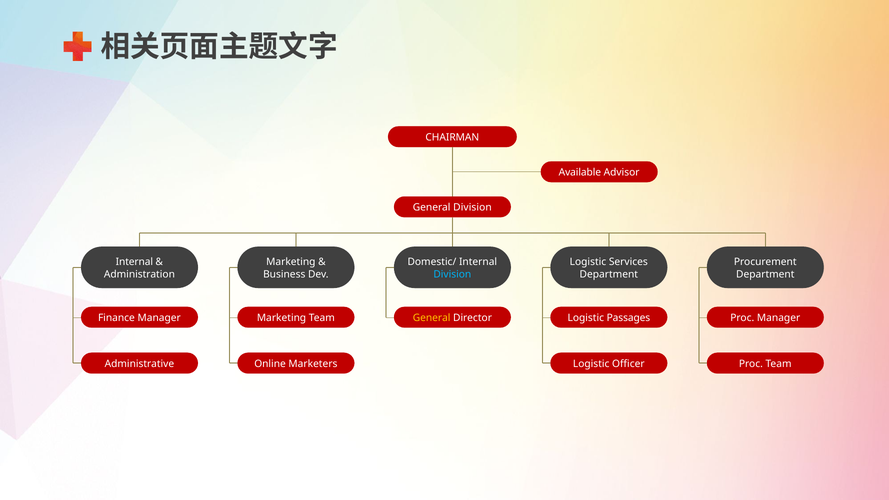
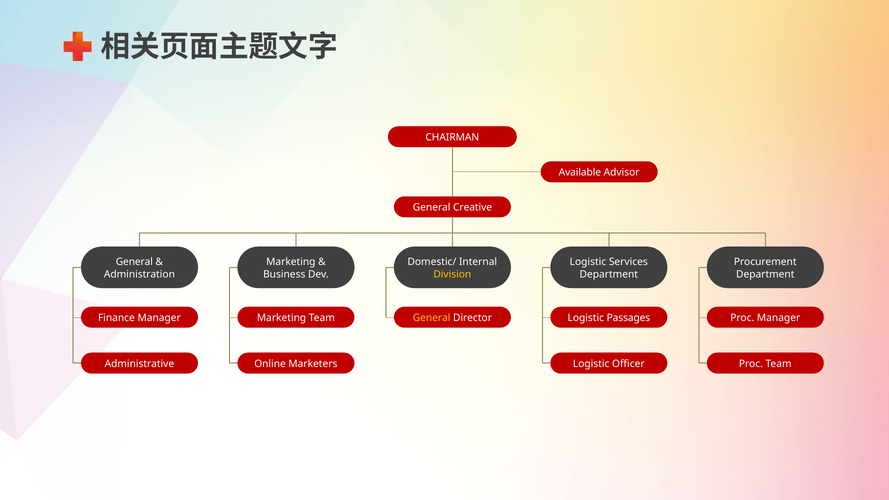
General Division: Division -> Creative (473, 208)
Internal: Internal -> General (134, 262)
Division colour: light blue -> yellow (452, 274)
